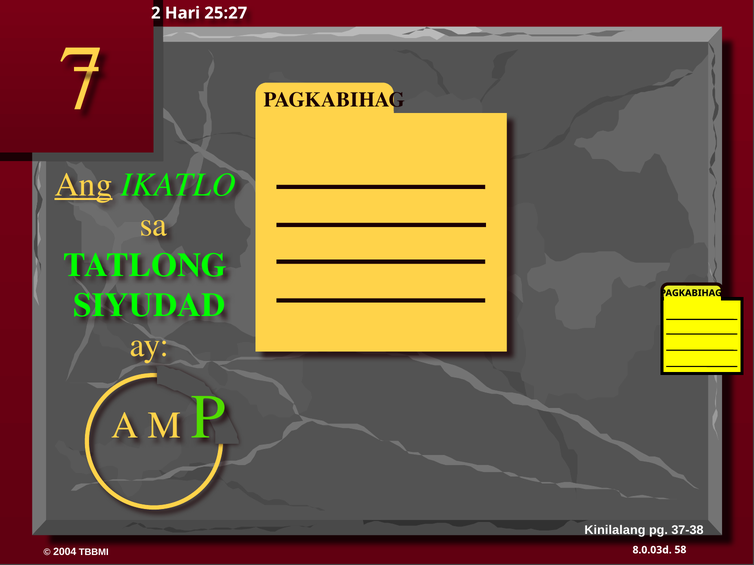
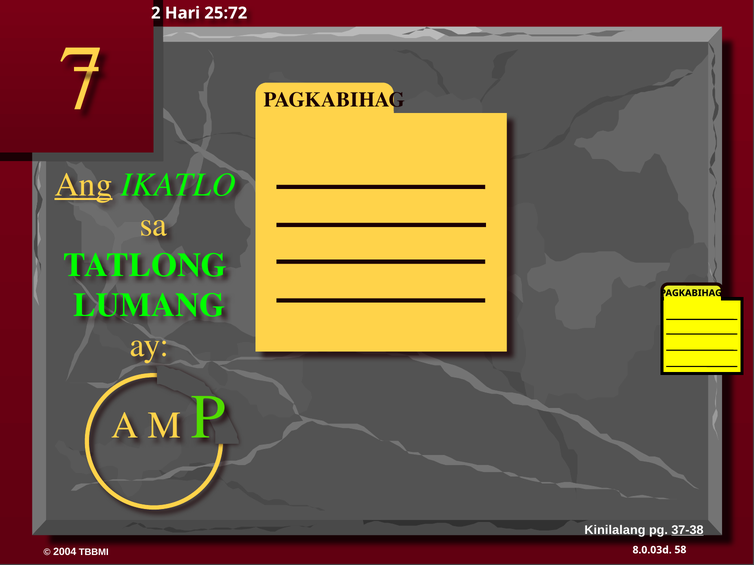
25:27: 25:27 -> 25:72 (226, 13)
SIYUDAD: SIYUDAD -> LUMANG (149, 305)
37-38 underline: none -> present (687, 530)
